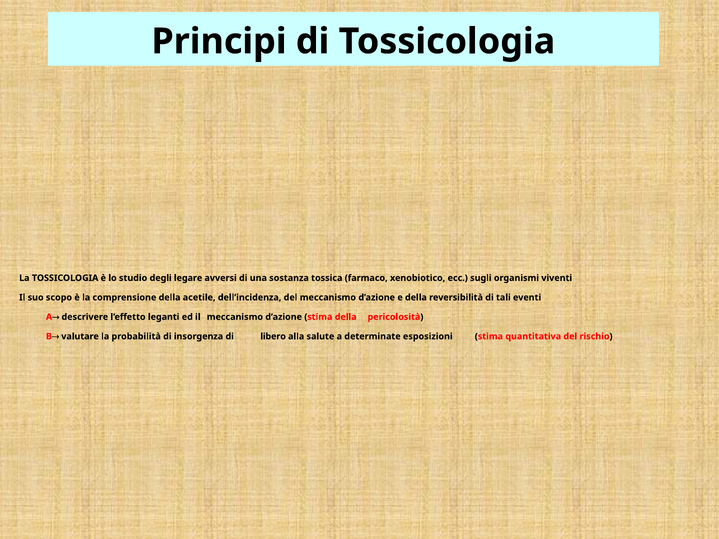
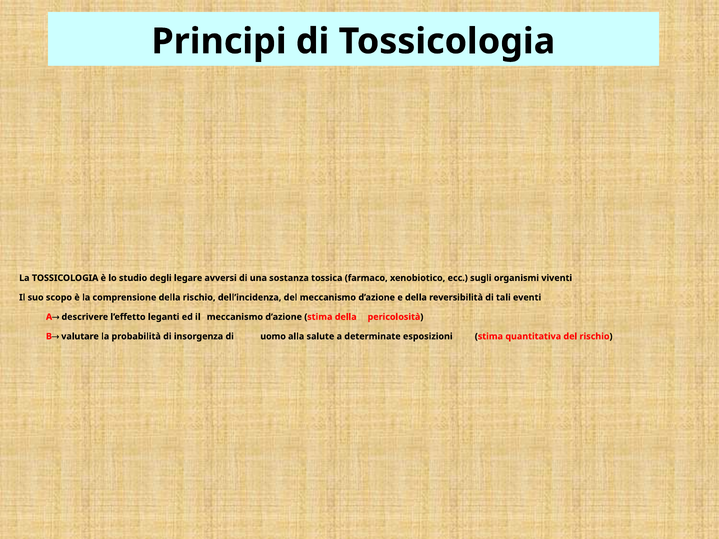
della acetile: acetile -> rischio (199, 298)
libero: libero -> uomo (273, 337)
